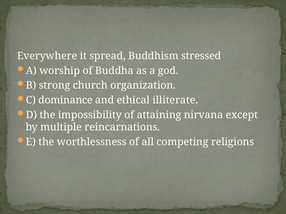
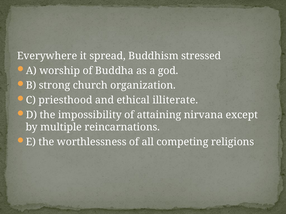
dominance: dominance -> priesthood (65, 100)
